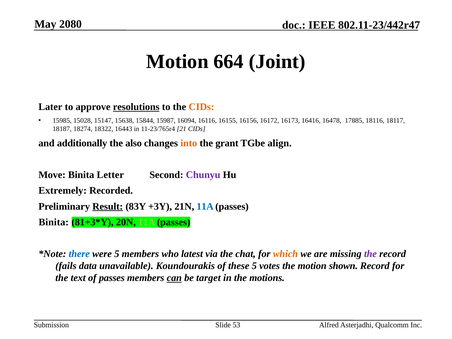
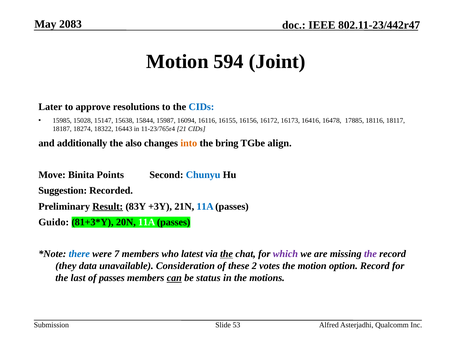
2080: 2080 -> 2083 (71, 24)
664: 664 -> 594 (229, 62)
resolutions underline: present -> none (136, 107)
CIDs colour: orange -> blue (201, 107)
grant: grant -> bring (227, 143)
Letter: Letter -> Points (110, 175)
Chunyu colour: purple -> blue (203, 175)
Extremely: Extremely -> Suggestion (63, 191)
Binita: Binita -> Guido (54, 222)
11A colour: light green -> white (147, 222)
were 5: 5 -> 7 (117, 254)
the underline: none -> present (226, 254)
which colour: orange -> purple (285, 254)
fails: fails -> they (66, 266)
Koundourakis: Koundourakis -> Consideration (185, 266)
these 5: 5 -> 2 (254, 266)
shown: shown -> option (343, 266)
text: text -> last (78, 278)
target: target -> status (208, 278)
